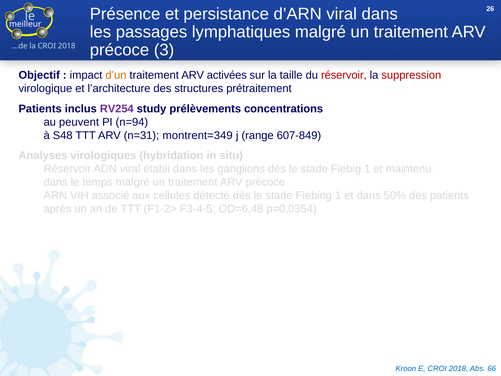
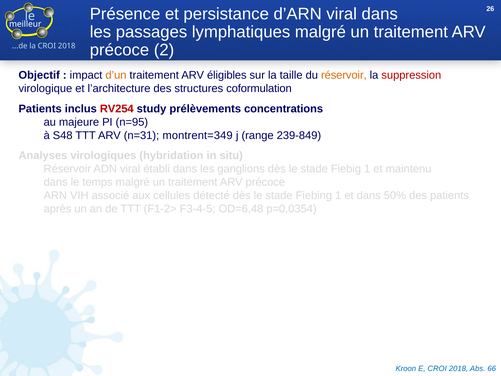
3: 3 -> 2 (164, 50)
activées: activées -> éligibles (227, 75)
réservoir colour: red -> orange (344, 75)
prétraitement: prétraitement -> coformulation (259, 89)
RV254 colour: purple -> red (117, 109)
peuvent: peuvent -> majeure (79, 122)
n=94: n=94 -> n=95 (132, 122)
607-849: 607-849 -> 239-849 (299, 135)
